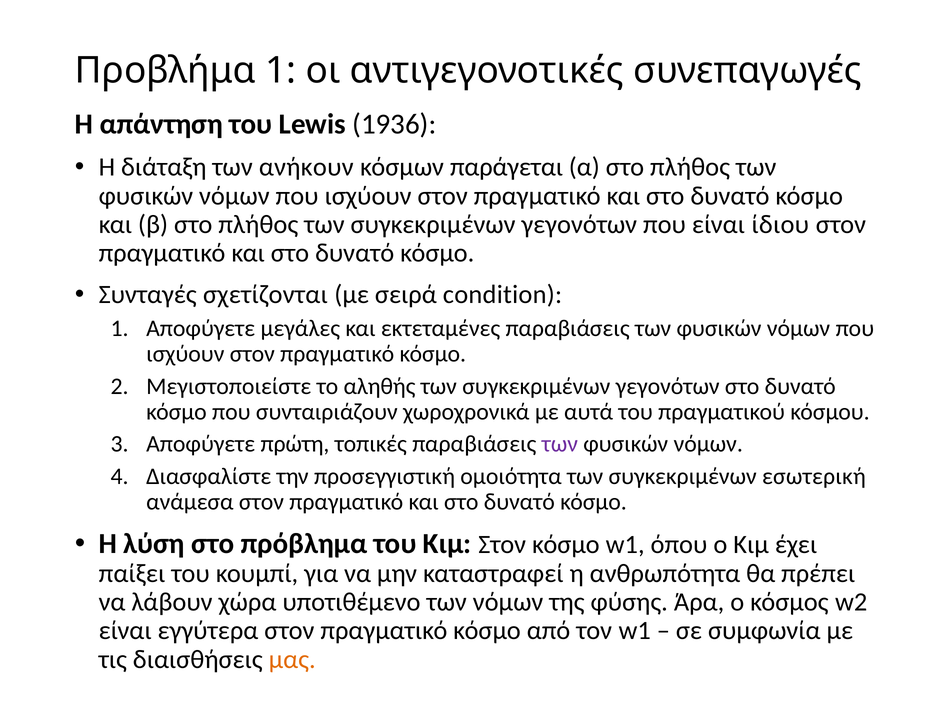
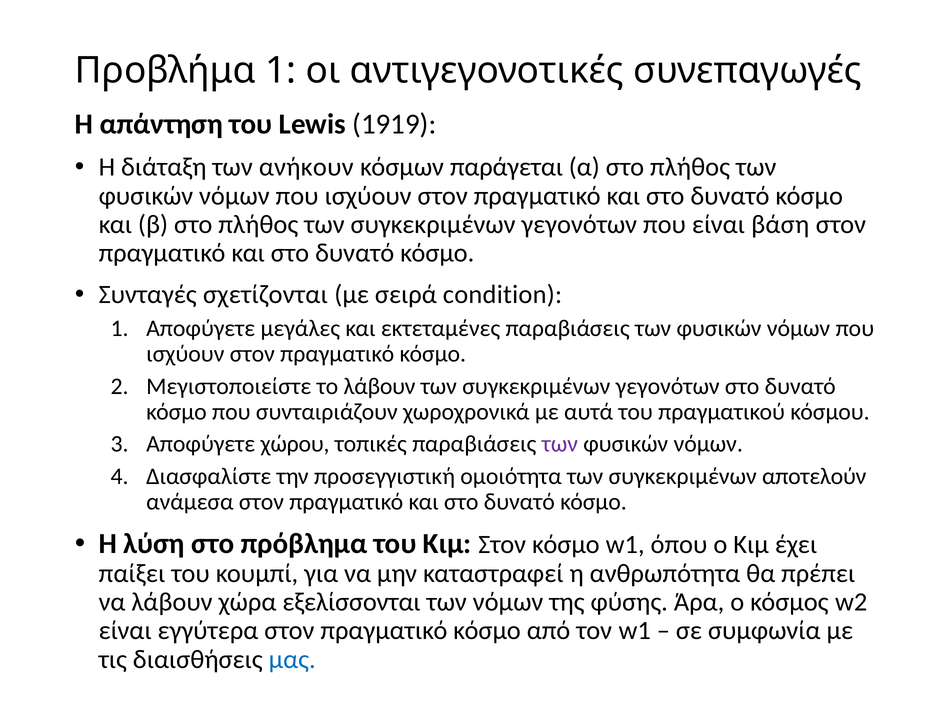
1936: 1936 -> 1919 (394, 124)
ίδιου: ίδιου -> βάση (780, 224)
το αληθής: αληθής -> λάβουν (380, 386)
πρώτη: πρώτη -> χώρου (295, 444)
εσωτερική: εσωτερική -> αποτελούν (814, 477)
υποτιθέμενο: υποτιθέμενο -> εξελίσσονται (352, 602)
μας colour: orange -> blue (292, 660)
